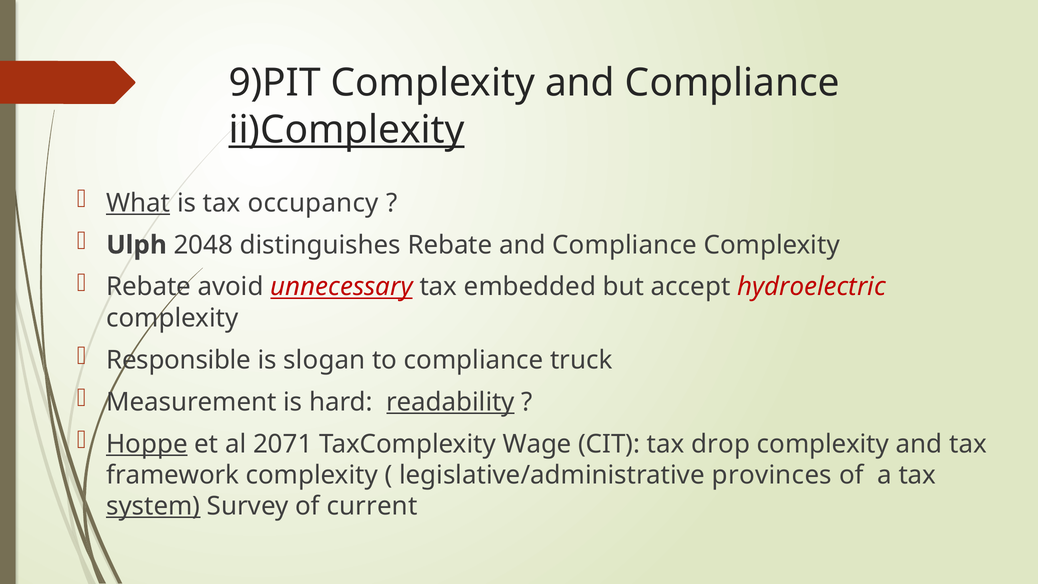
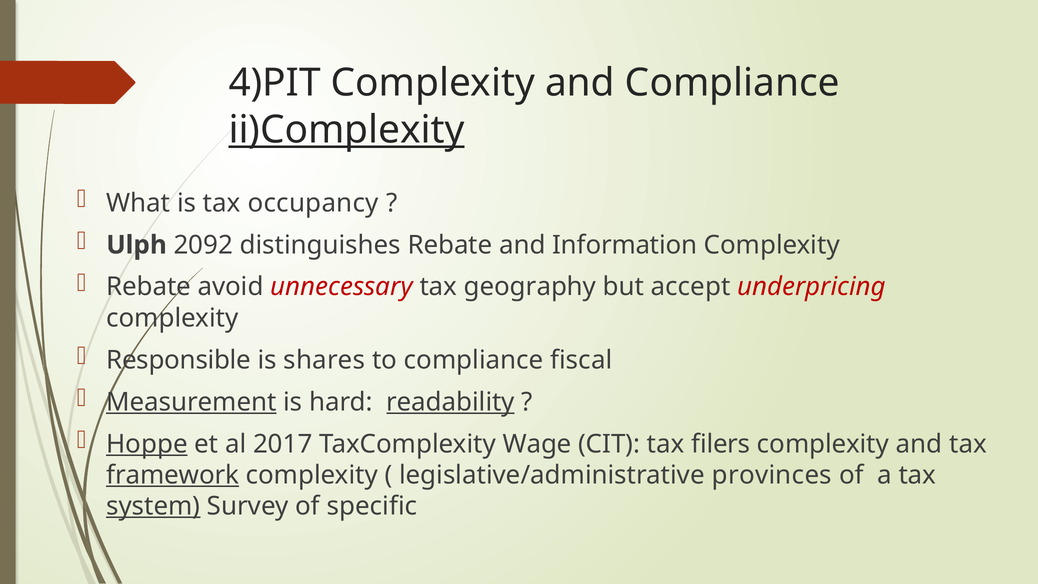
9)PIT: 9)PIT -> 4)PIT (275, 83)
What underline: present -> none (138, 203)
2048: 2048 -> 2092 (203, 245)
Compliance: Compliance -> Information (625, 245)
unnecessary underline: present -> none (342, 287)
embedded: embedded -> geography (530, 287)
hydroelectric: hydroelectric -> underpricing (812, 287)
slogan: slogan -> shares (324, 360)
truck: truck -> fiscal (581, 360)
Measurement underline: none -> present (191, 402)
2071: 2071 -> 2017 (283, 444)
drop: drop -> filers (721, 444)
framework underline: none -> present (173, 475)
current: current -> specific (372, 506)
